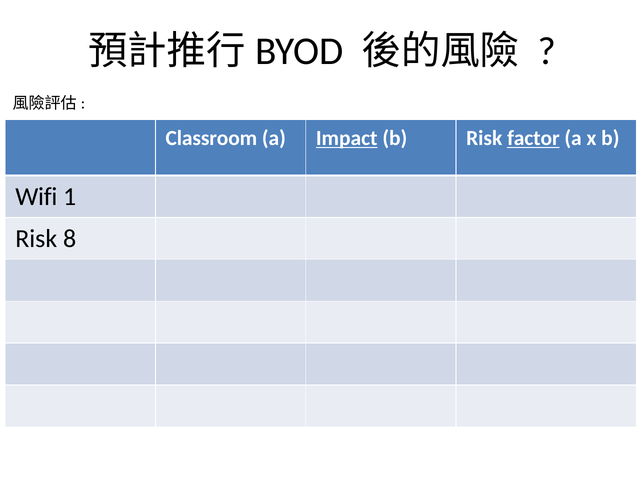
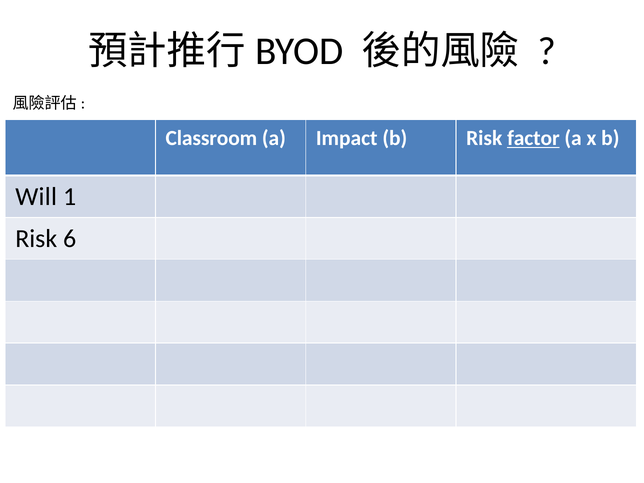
Impact underline: present -> none (347, 138)
Wifi: Wifi -> Will (36, 197)
8: 8 -> 6 (70, 239)
